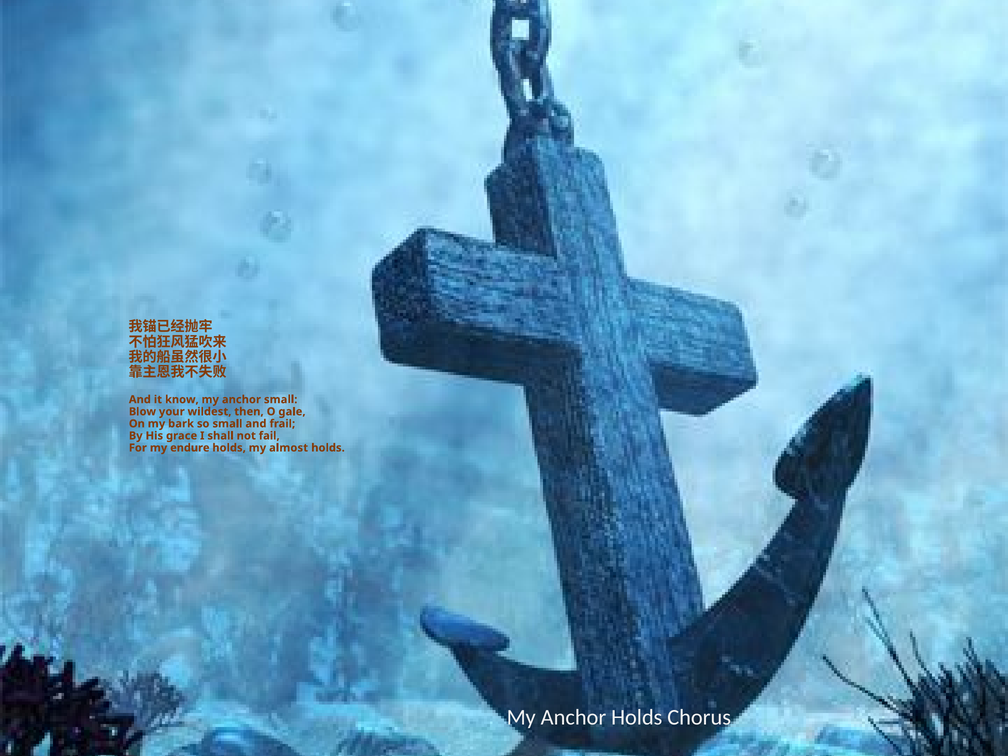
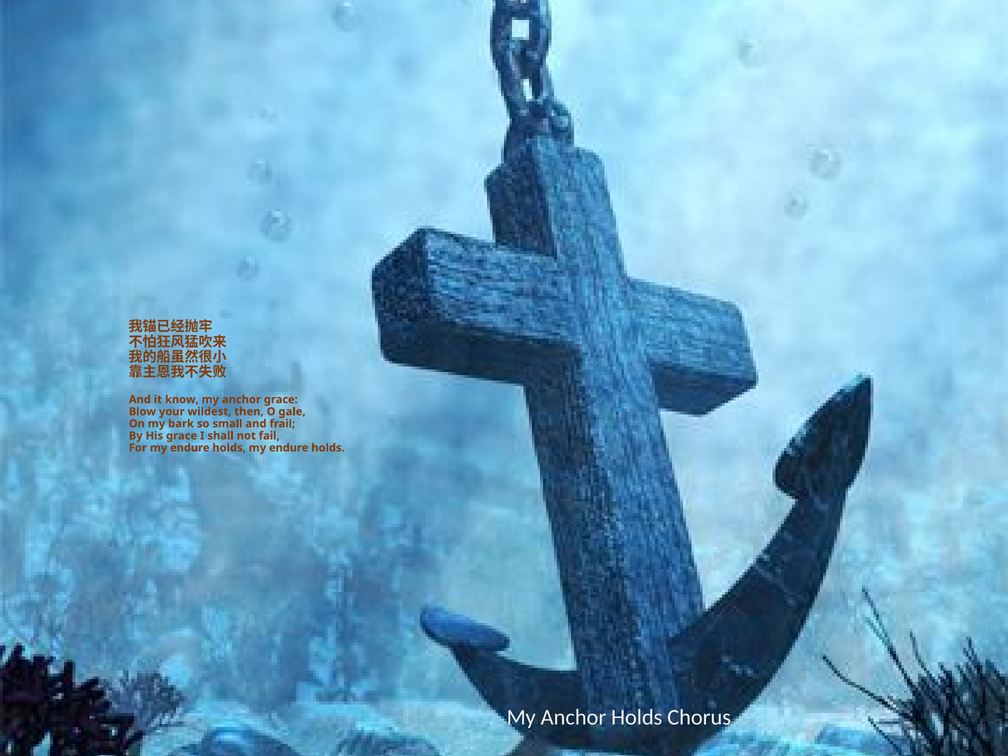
anchor small: small -> grace (281, 400)
holds my almost: almost -> endure (289, 448)
